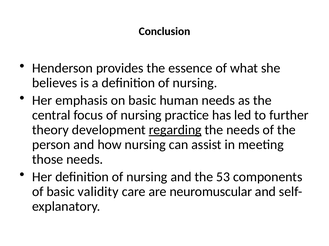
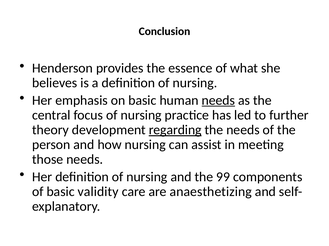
needs underline: none -> present (218, 101)
53: 53 -> 99 (223, 177)
neuromuscular: neuromuscular -> anaesthetizing (211, 192)
